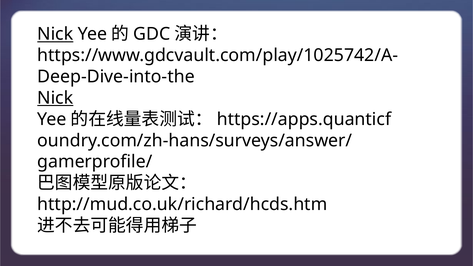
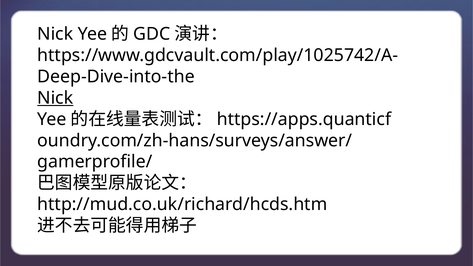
Nick underline: present -> none (55, 34)
